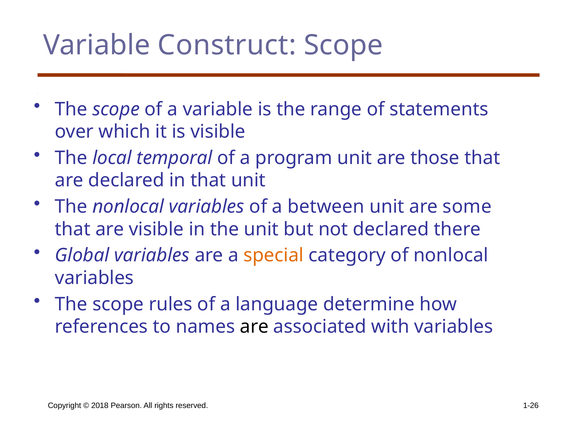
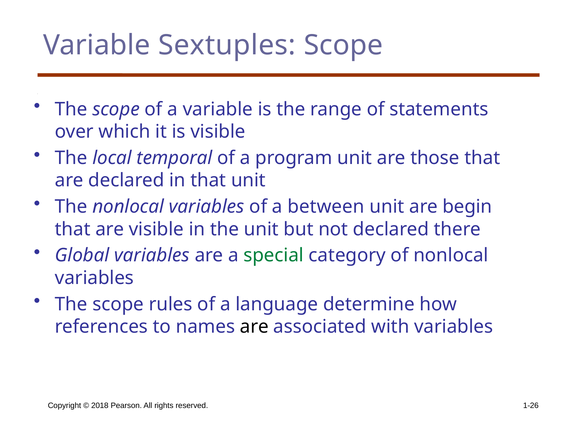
Construct: Construct -> Sextuples (227, 45)
some: some -> begin (467, 207)
special colour: orange -> green (274, 256)
